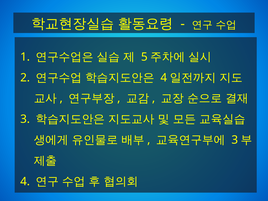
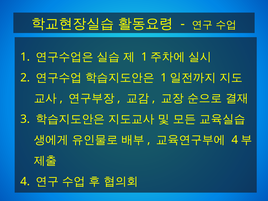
5: 5 -> 1 (144, 57)
4: 4 -> 1 (164, 78)
3: 3 -> 4 (235, 140)
